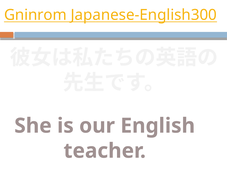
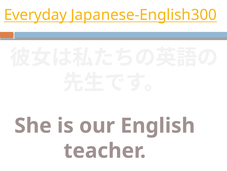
Gninrom: Gninrom -> Everyday (35, 15)
